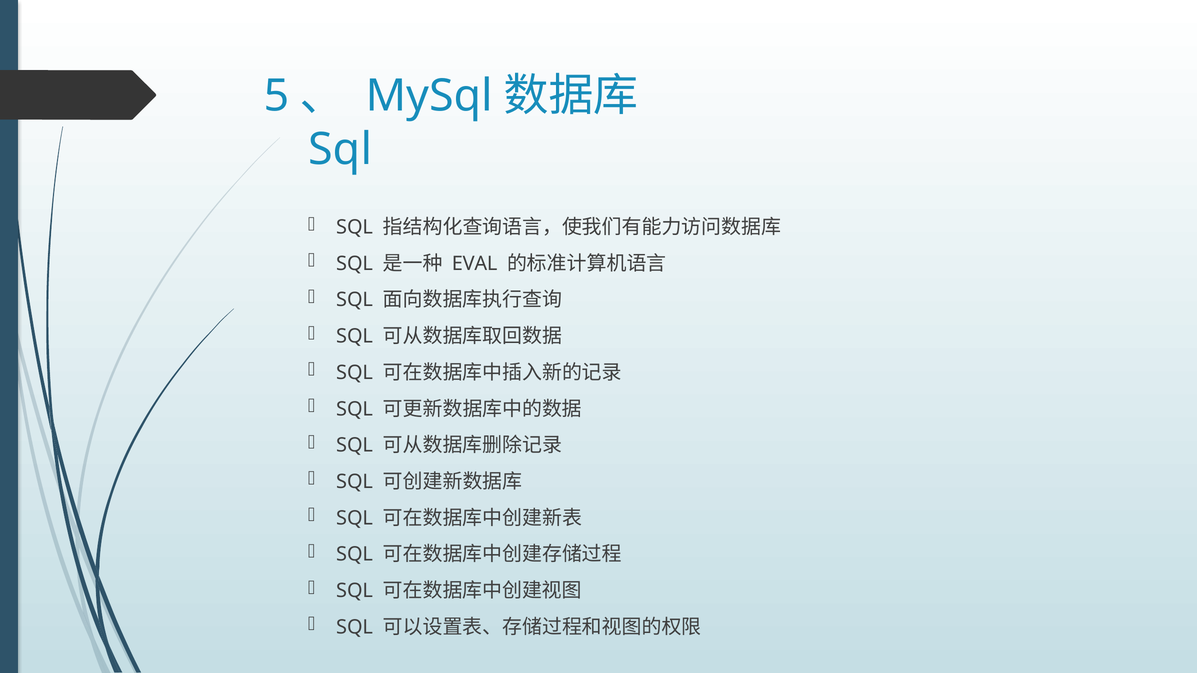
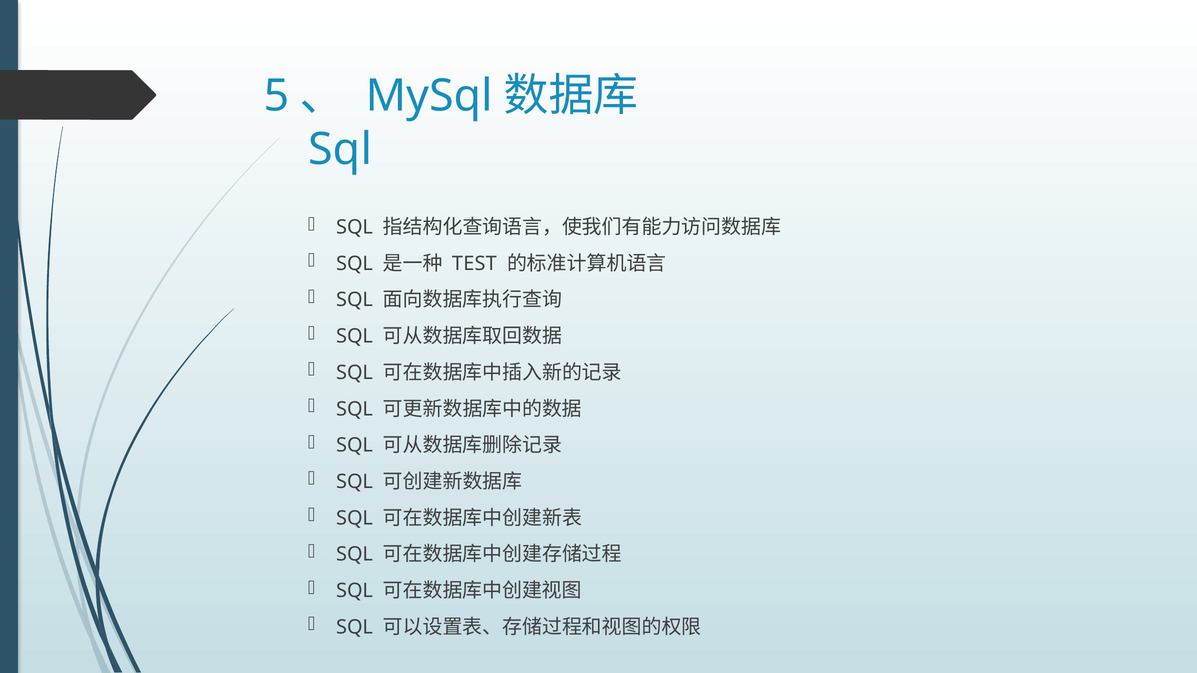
EVAL: EVAL -> TEST (474, 264)
